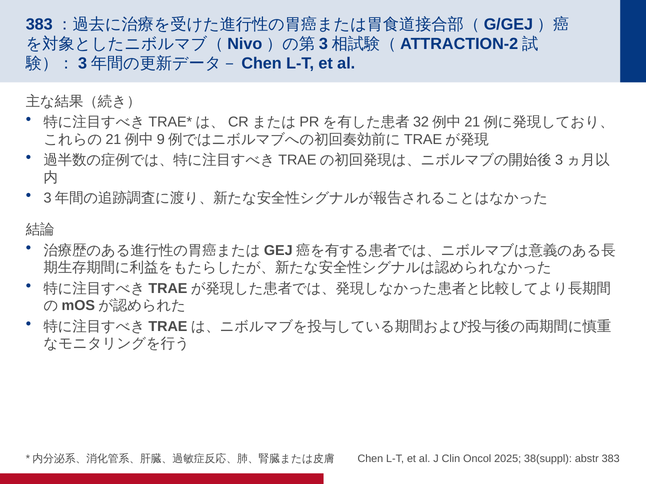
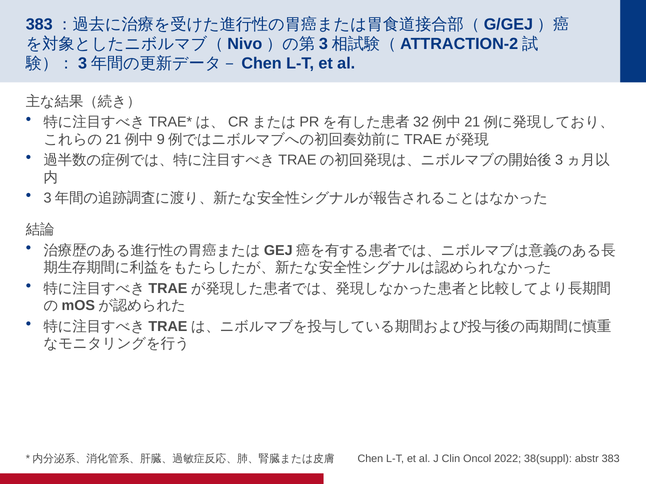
2025: 2025 -> 2022 (508, 459)
